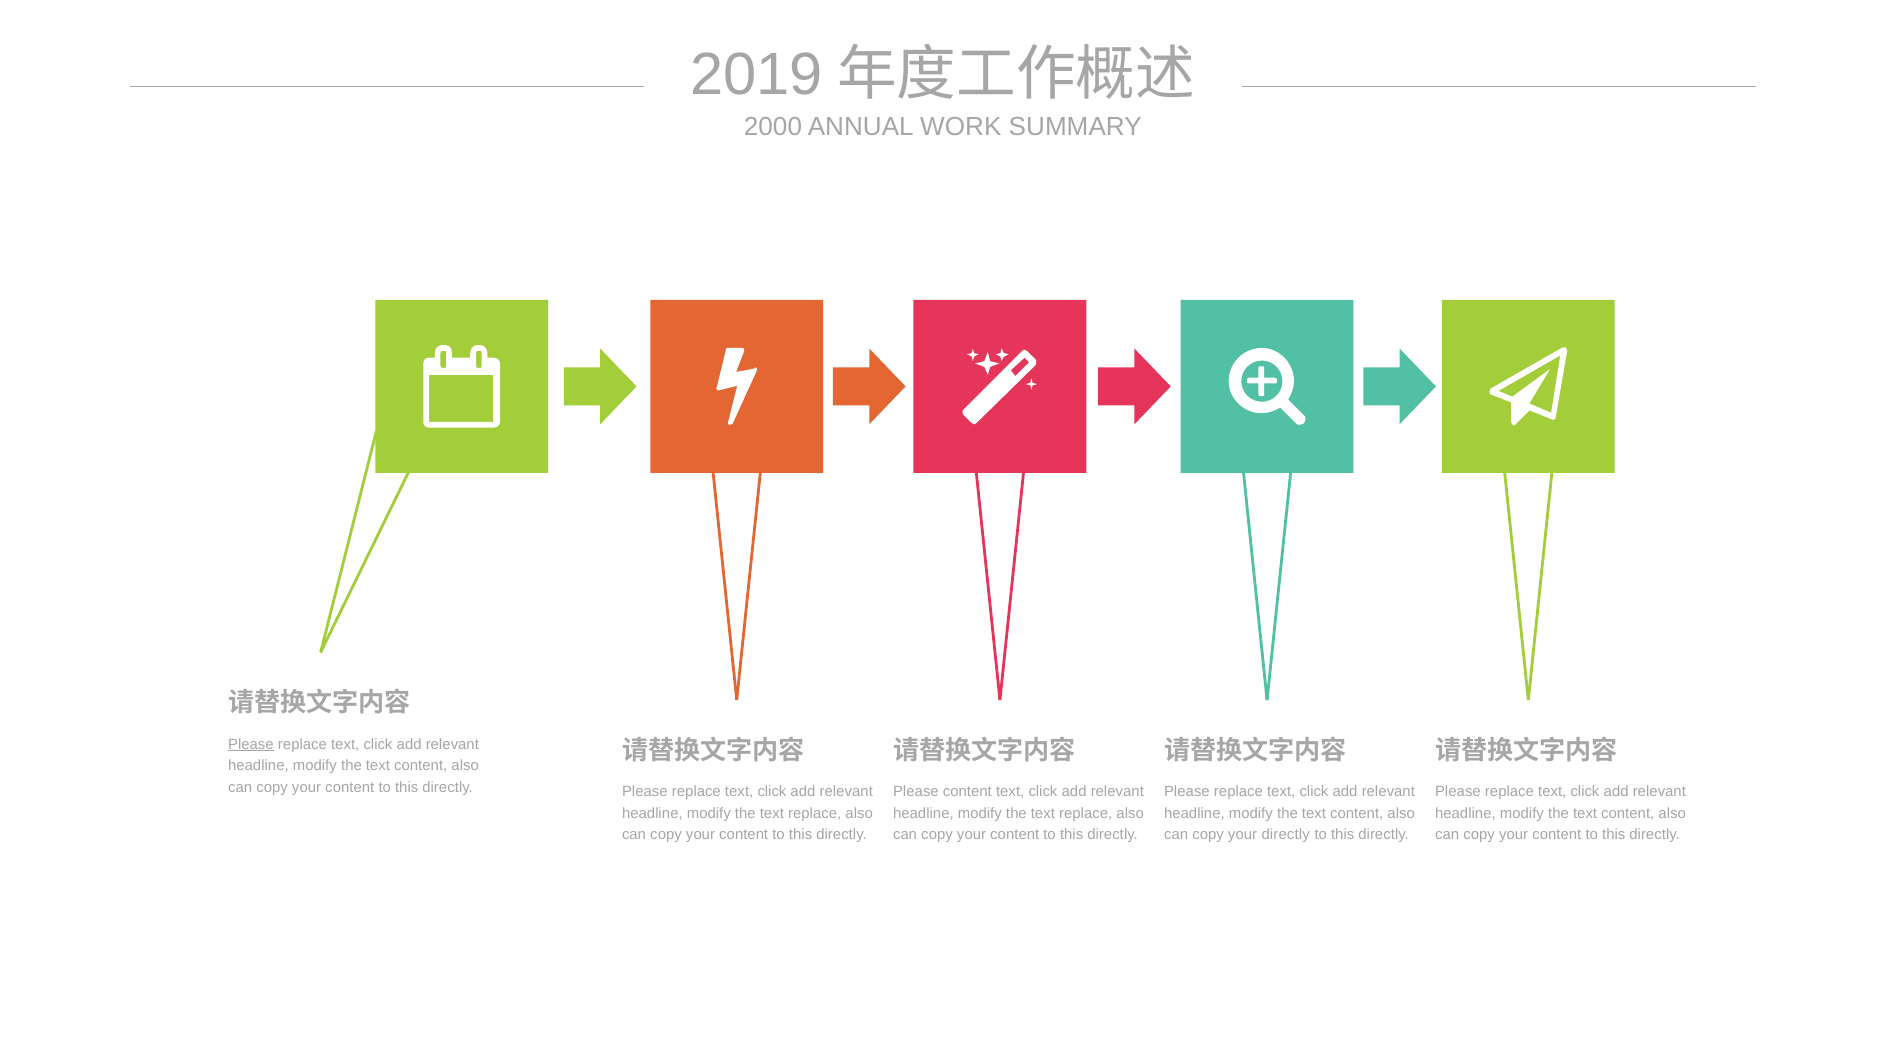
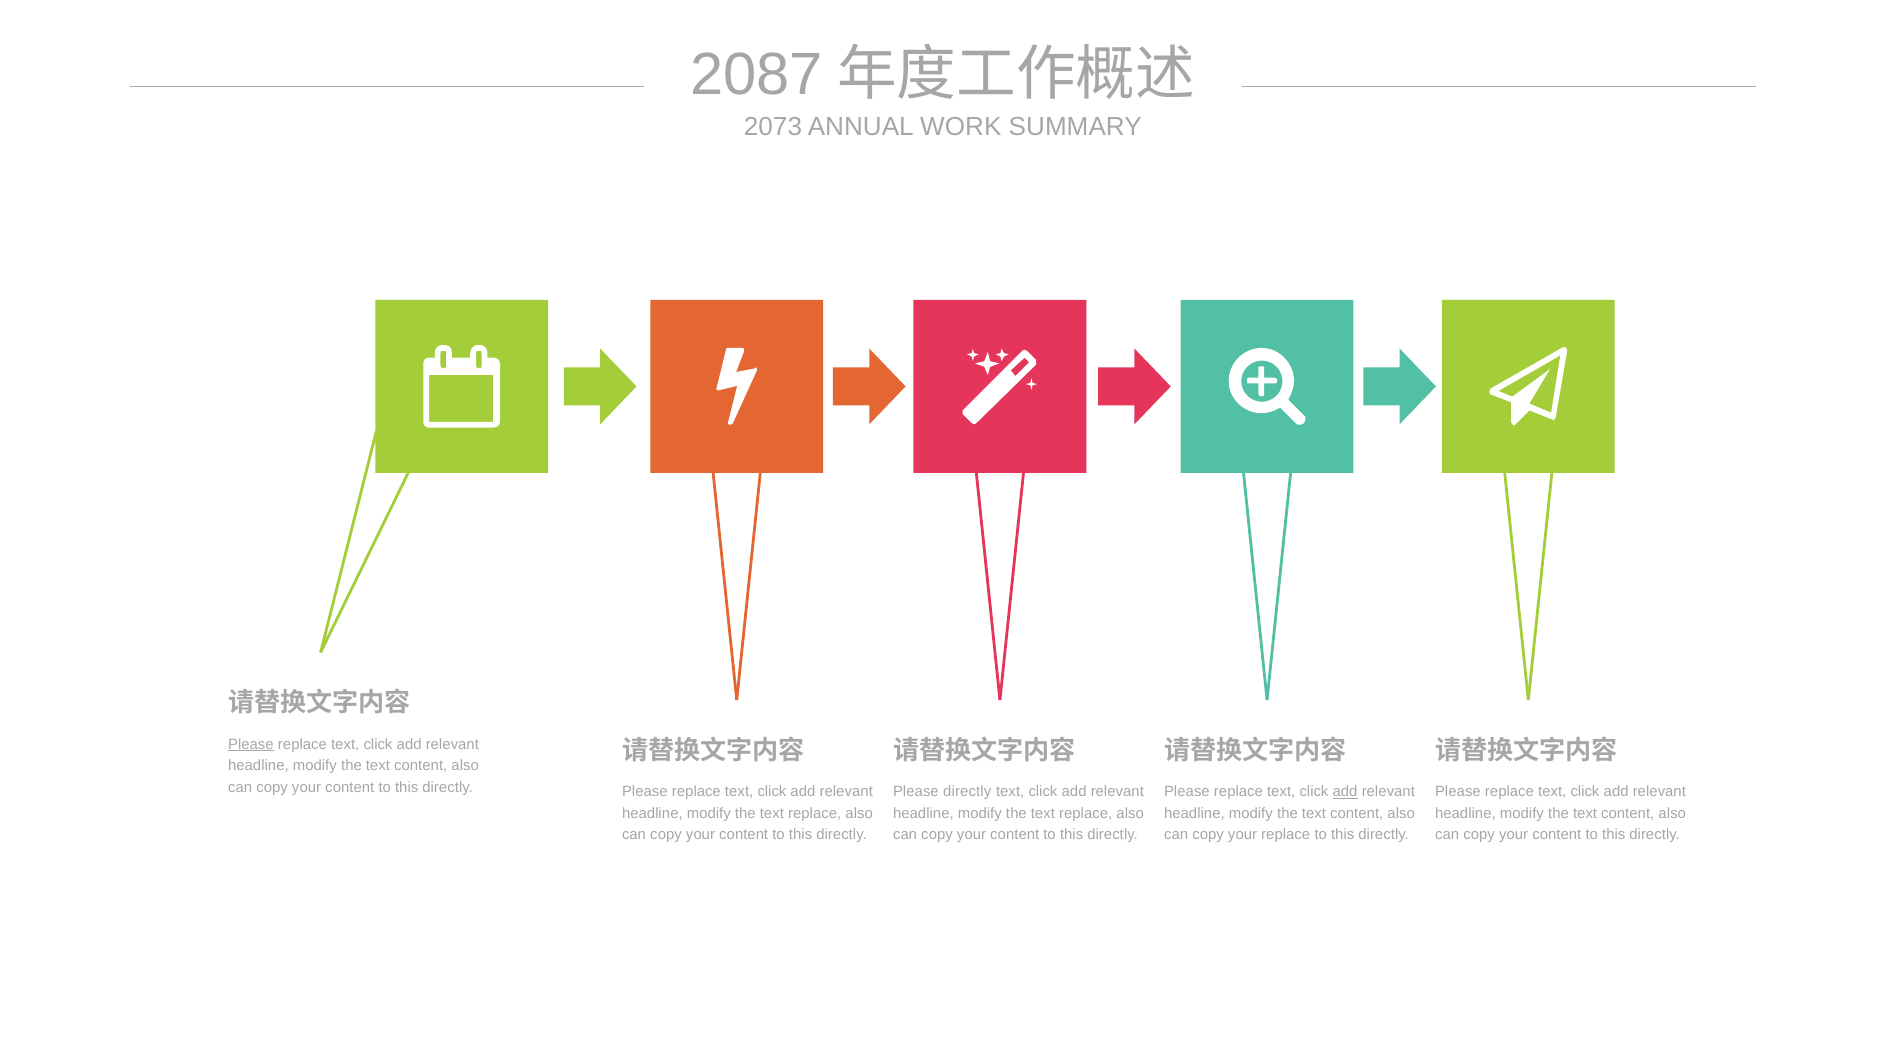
2019: 2019 -> 2087 (757, 74)
2000: 2000 -> 2073 (773, 127)
Please content: content -> directly (967, 792)
add underline: none -> present (1345, 792)
your directly: directly -> replace (1286, 835)
